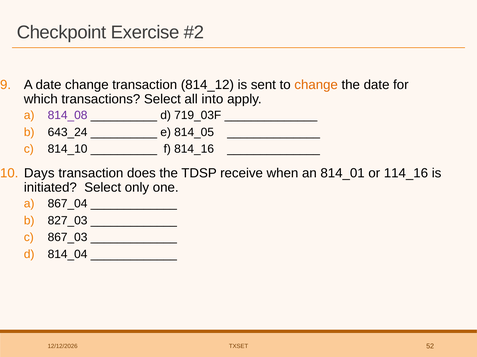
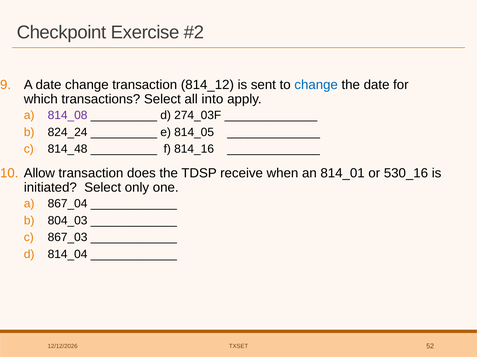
change colour: orange -> blue (316, 85)
719_03F: 719_03F -> 274_03F (198, 116)
643_24: 643_24 -> 824_24 (68, 132)
814_10: 814_10 -> 814_48 (68, 149)
Days: Days -> Allow (39, 174)
114_16: 114_16 -> 530_16 (406, 174)
827_03: 827_03 -> 804_03 (68, 221)
